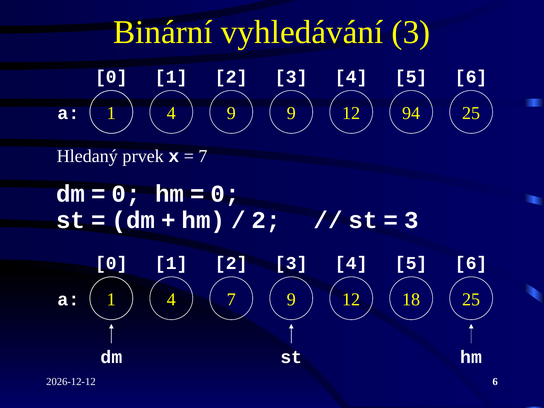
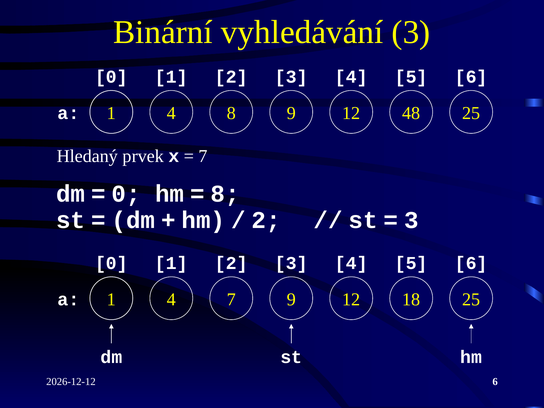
4 9: 9 -> 8 (231, 113)
94: 94 -> 48 (411, 113)
0: 0 -> 8 (225, 194)
